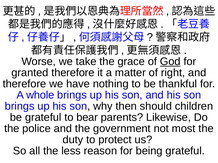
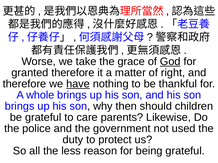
have underline: none -> present (78, 84)
bear: bear -> care (87, 118)
most: most -> used (184, 129)
